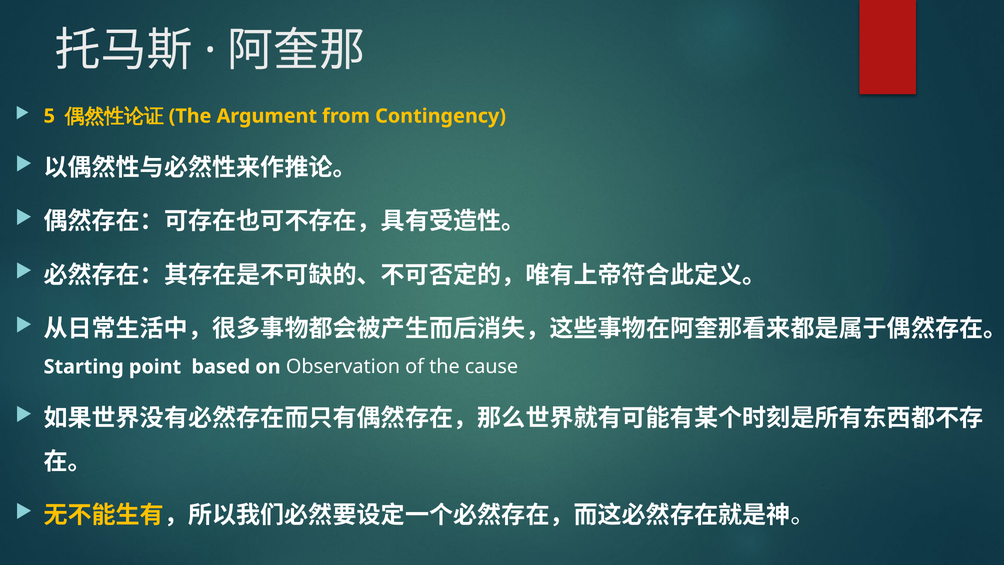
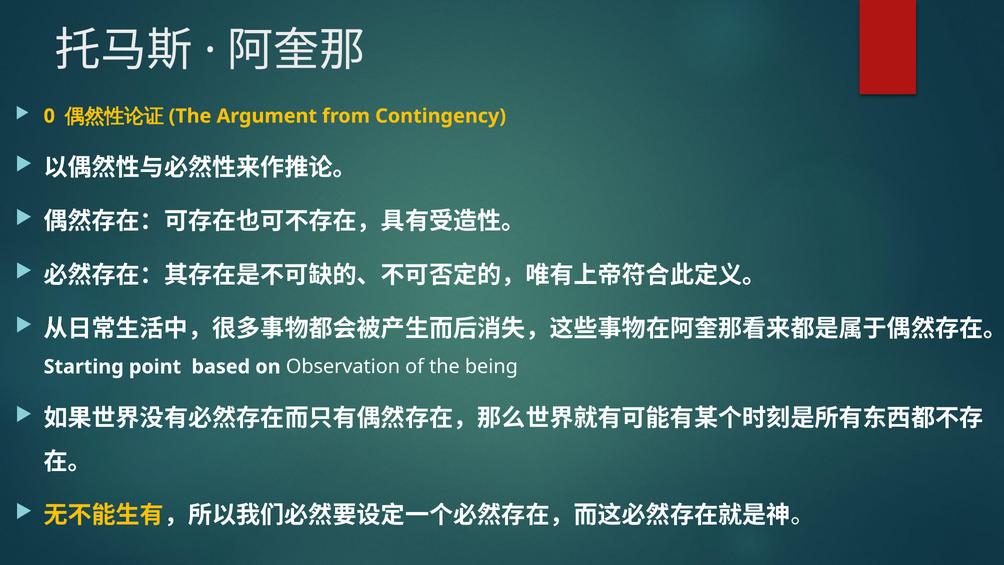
5: 5 -> 0 (49, 116)
cause: cause -> being (491, 367)
